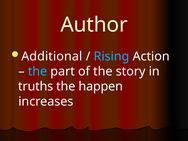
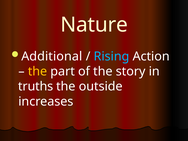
Author: Author -> Nature (94, 25)
the colour: light blue -> yellow (38, 71)
happen: happen -> outside (101, 86)
